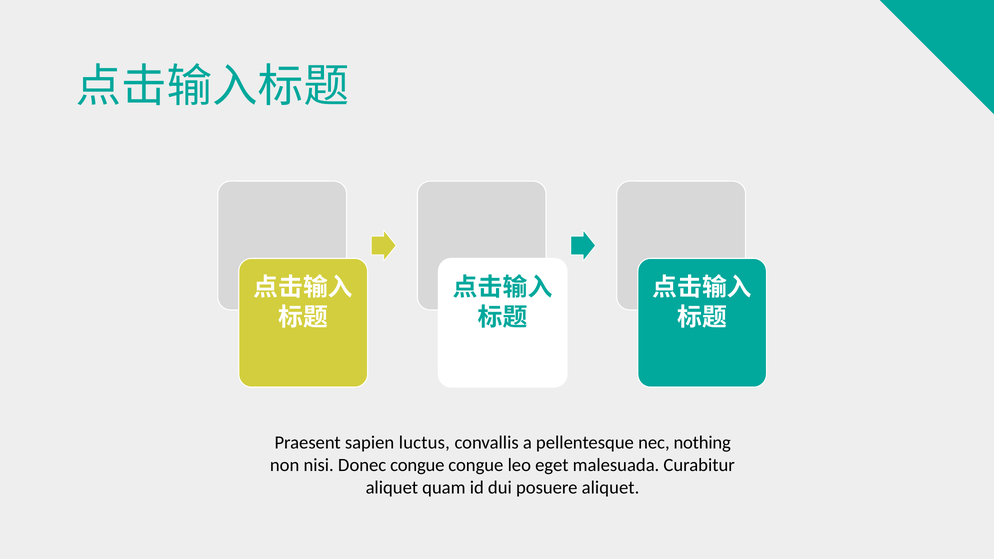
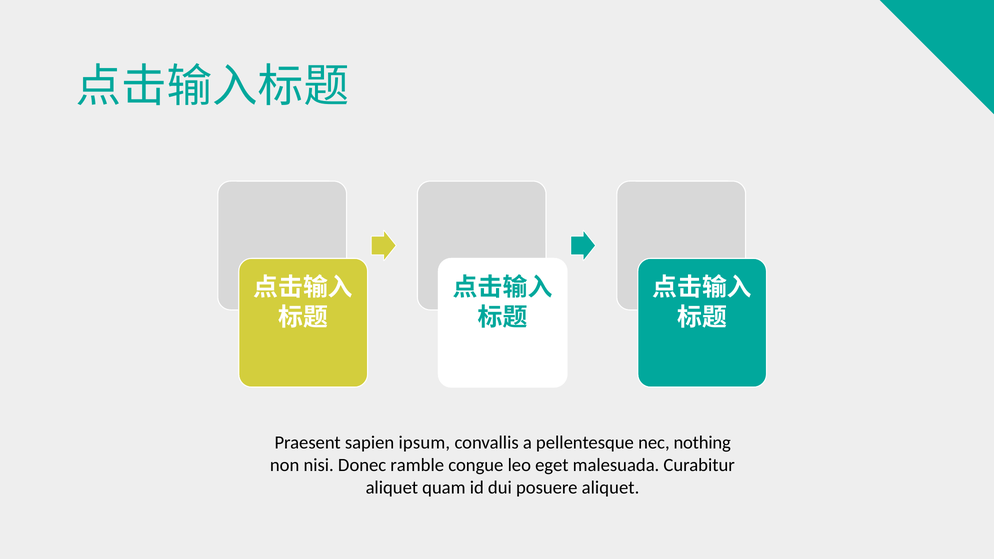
luctus: luctus -> ipsum (424, 443)
Donec congue: congue -> ramble (417, 465)
